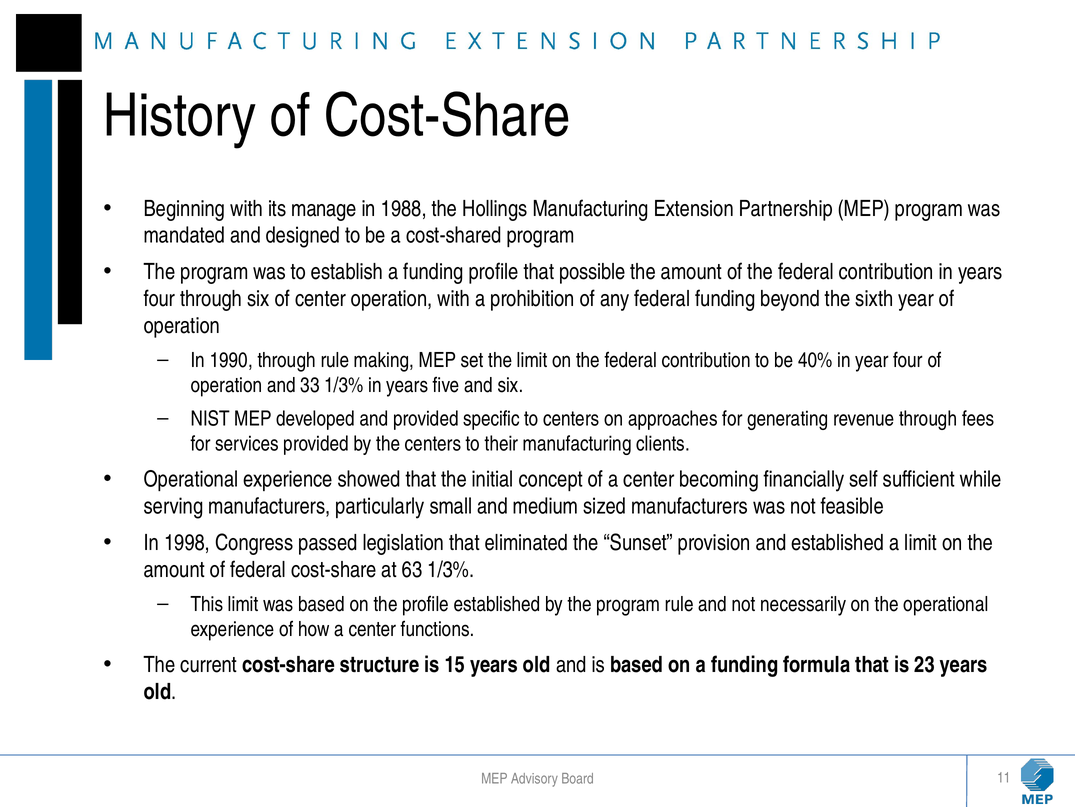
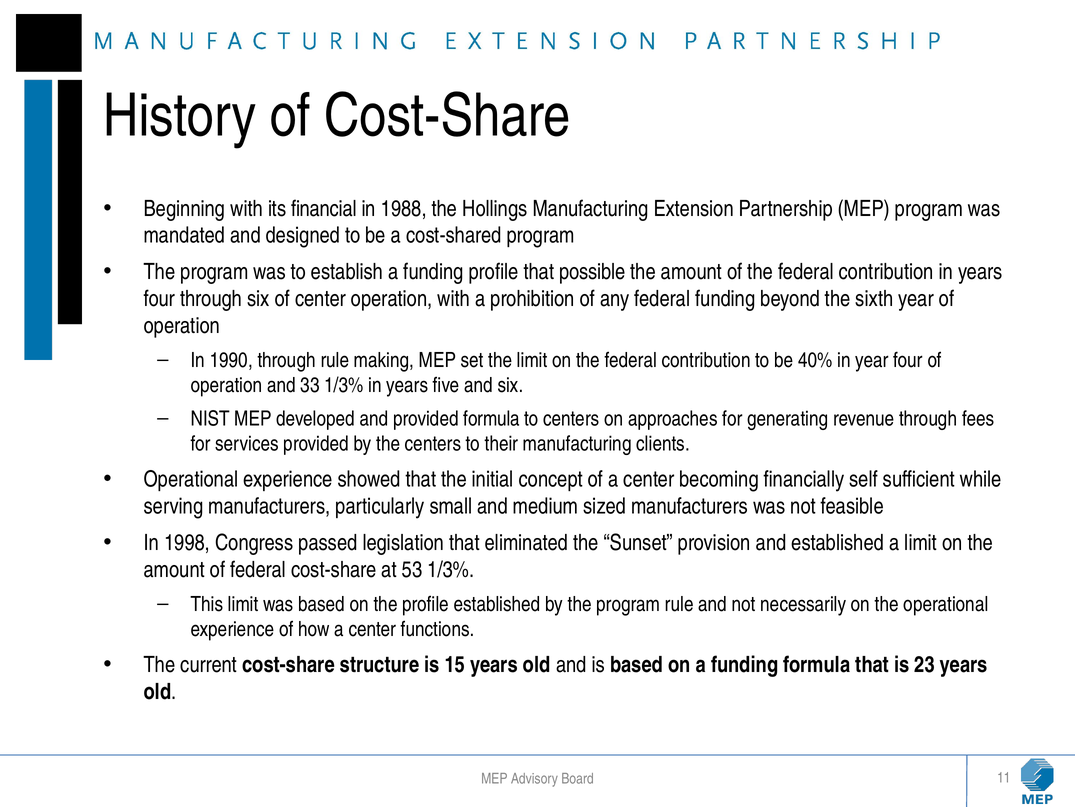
manage: manage -> financial (324, 209)
provided specific: specific -> formula (492, 418)
63: 63 -> 53 (412, 569)
